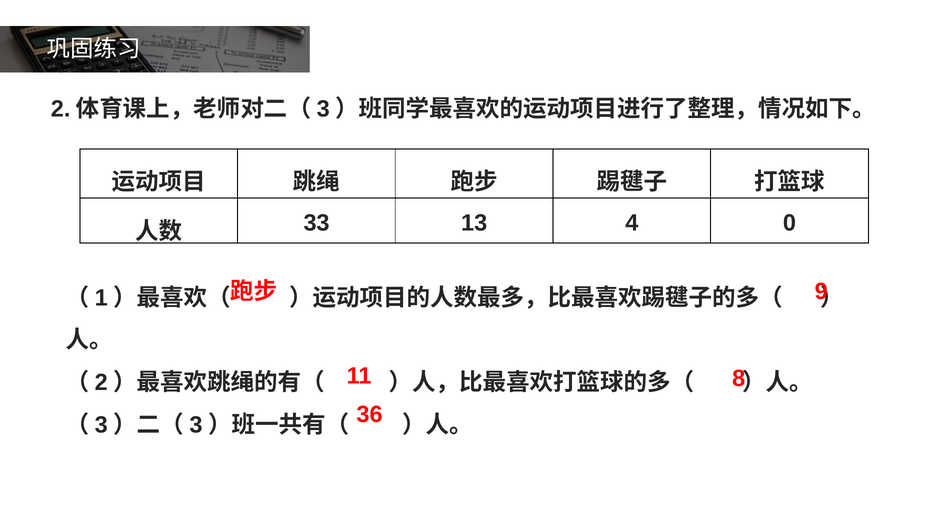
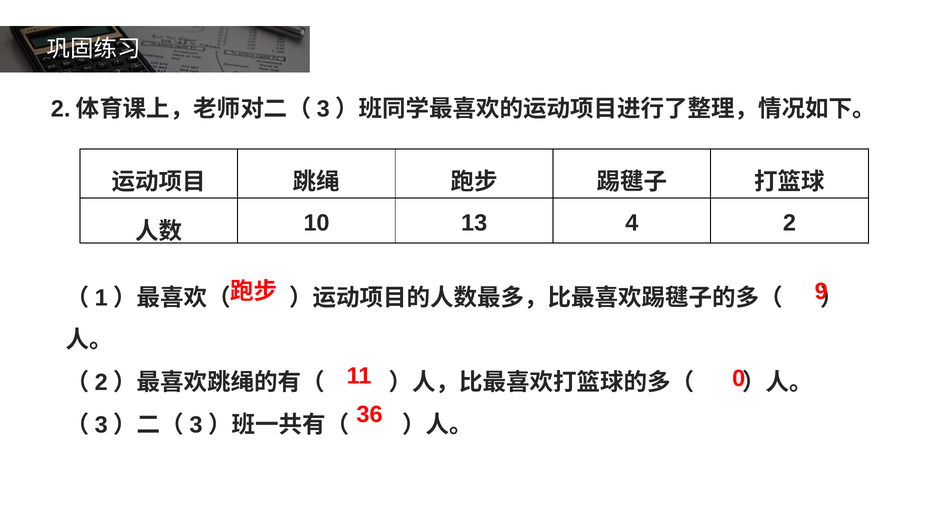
33: 33 -> 10 (317, 223)
0: 0 -> 2 (790, 223)
8: 8 -> 0 (739, 378)
